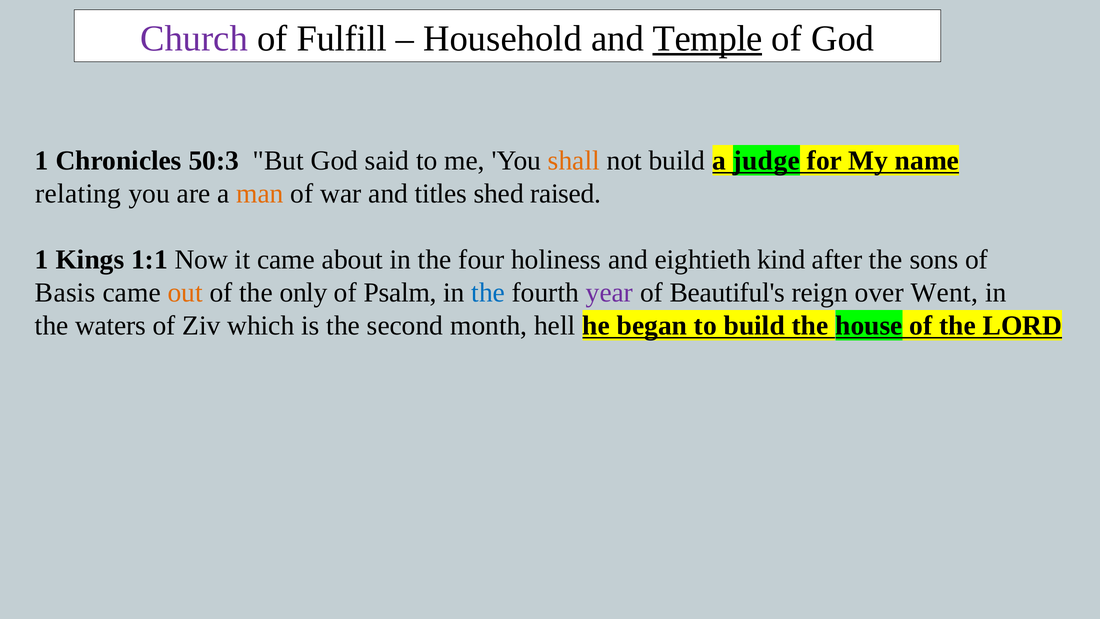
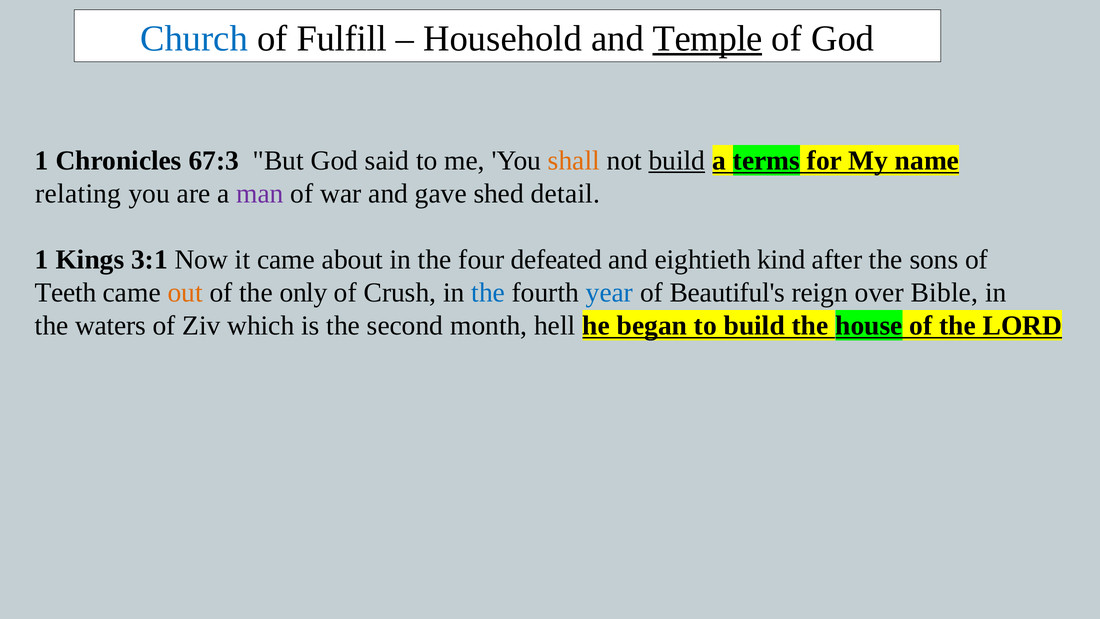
Church colour: purple -> blue (194, 38)
50:3: 50:3 -> 67:3 (214, 160)
build underline: none -> present (677, 160)
judge: judge -> terms (766, 160)
man colour: orange -> purple (260, 193)
titles: titles -> gave (441, 193)
raised: raised -> detail (565, 193)
1:1: 1:1 -> 3:1 (149, 259)
holiness: holiness -> defeated (556, 259)
Basis: Basis -> Teeth (66, 292)
Psalm: Psalm -> Crush (400, 292)
year colour: purple -> blue (609, 292)
Went: Went -> Bible (944, 292)
